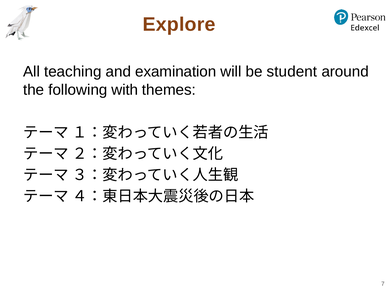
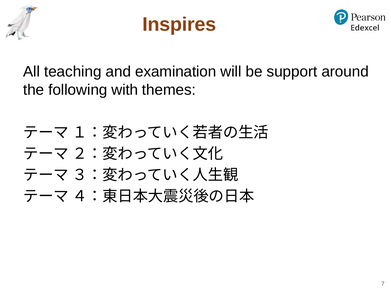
Explore: Explore -> Inspires (179, 24)
student: student -> support (292, 72)
